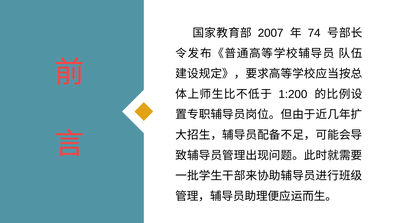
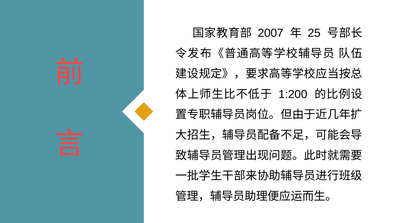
74: 74 -> 25 (314, 33)
